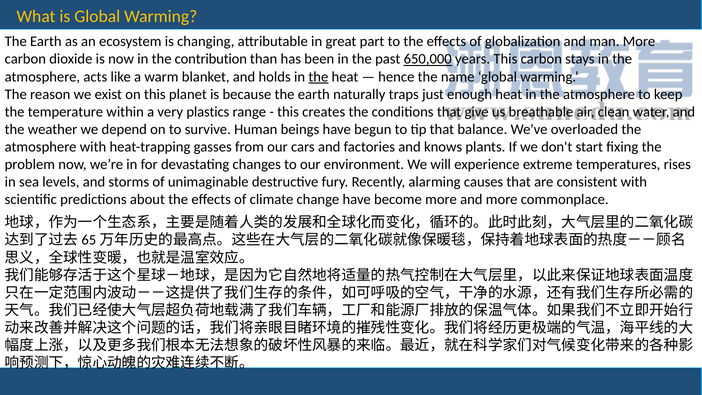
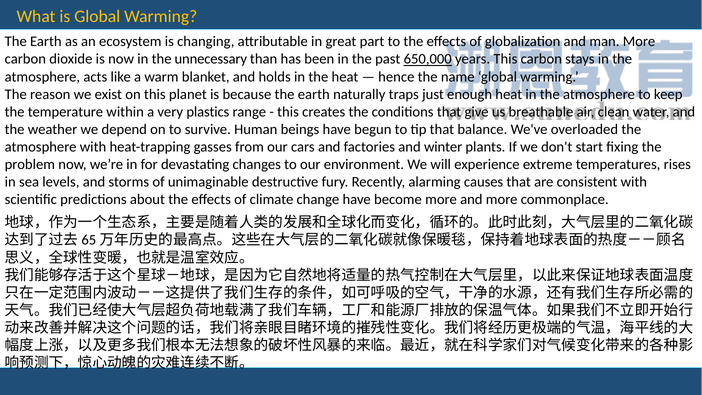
contribution: contribution -> unnecessary (211, 59)
the underline: present -> none (318, 77)
knows: knows -> winter (443, 147)
